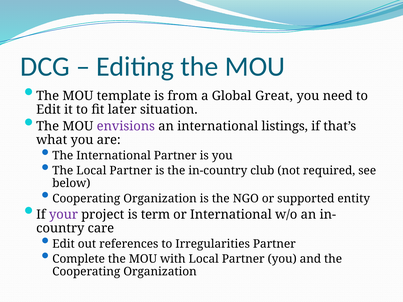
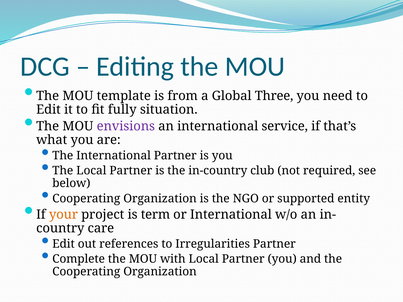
Great: Great -> Three (274, 96)
later: later -> fully (122, 110)
listings: listings -> service (285, 126)
your colour: purple -> orange (63, 215)
